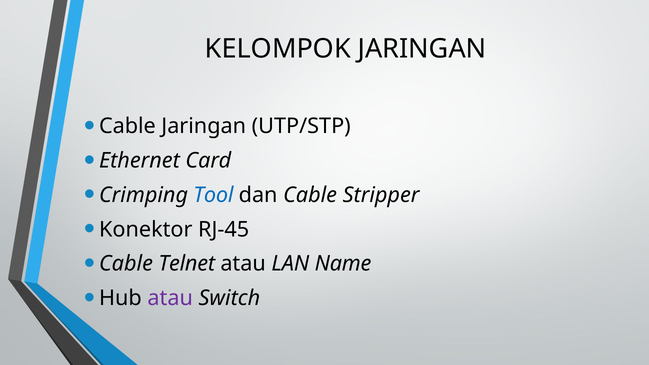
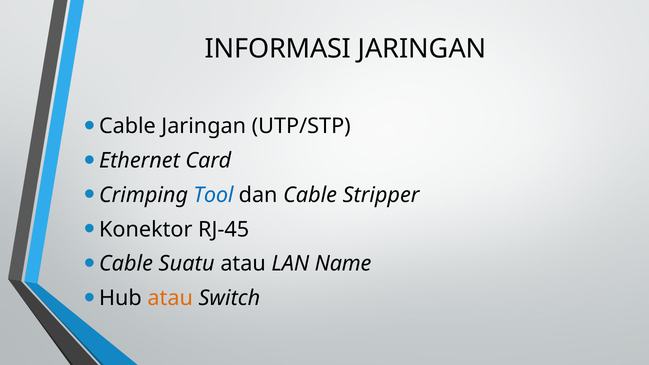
KELOMPOK: KELOMPOK -> INFORMASI (278, 49)
Telnet: Telnet -> Suatu (187, 264)
atau colour: purple -> orange (170, 298)
